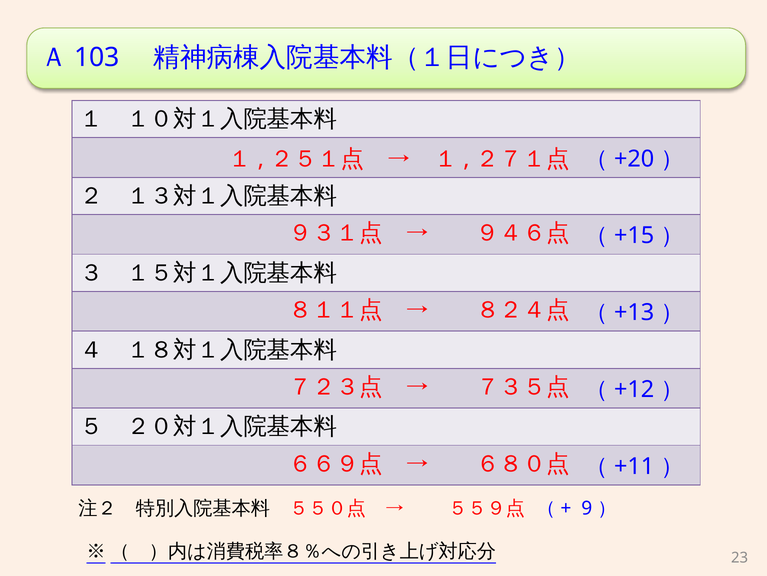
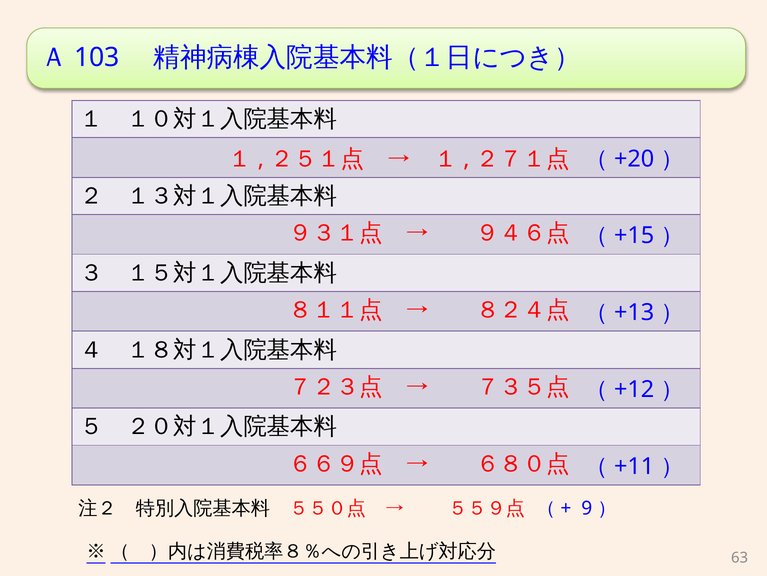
23: 23 -> 63 (740, 557)
